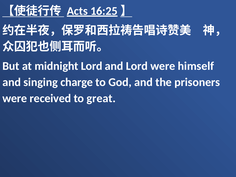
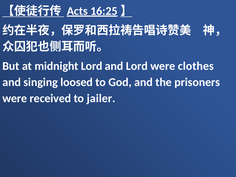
himself: himself -> clothes (196, 66)
charge: charge -> loosed (77, 82)
great: great -> jailer (101, 98)
